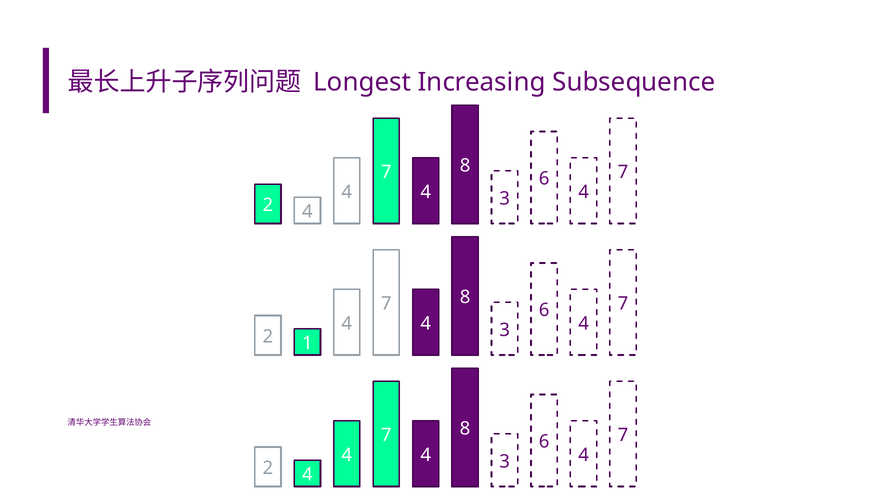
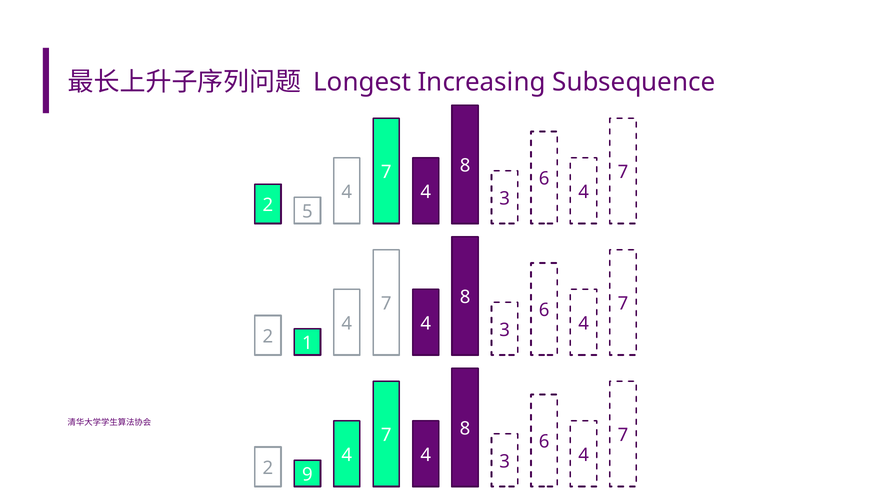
4: 4 -> 5 (307, 212)
4: 4 -> 9 (307, 475)
